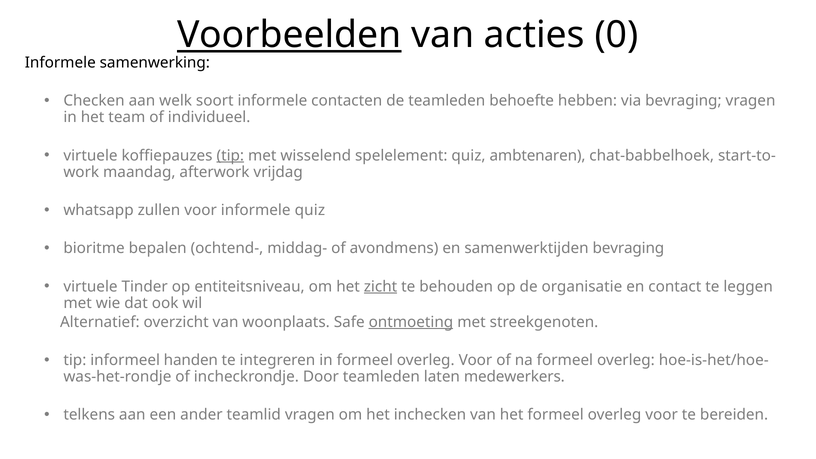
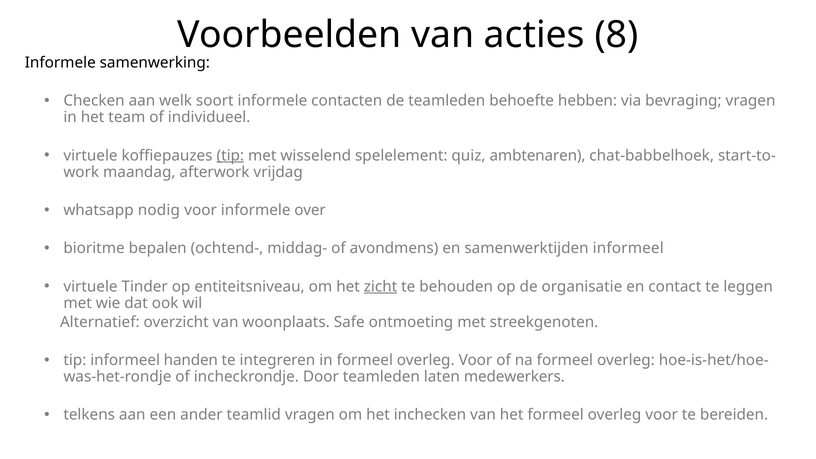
Voorbeelden underline: present -> none (289, 35)
0: 0 -> 8 (616, 35)
zullen: zullen -> nodig (159, 210)
informele quiz: quiz -> over (310, 210)
samenwerktijden bevraging: bevraging -> informeel (628, 248)
ontmoeting underline: present -> none (411, 322)
